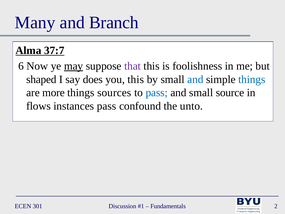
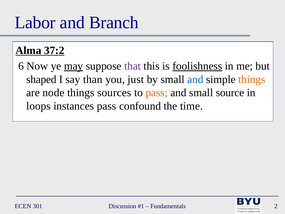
Many: Many -> Labor (35, 23)
37:7: 37:7 -> 37:2 (54, 50)
foolishness underline: none -> present (197, 66)
does: does -> than (93, 79)
you this: this -> just (136, 79)
things colour: blue -> orange (252, 79)
more: more -> node (53, 93)
pass colour: blue -> orange (157, 93)
flows: flows -> loops (38, 106)
unto: unto -> time (191, 106)
